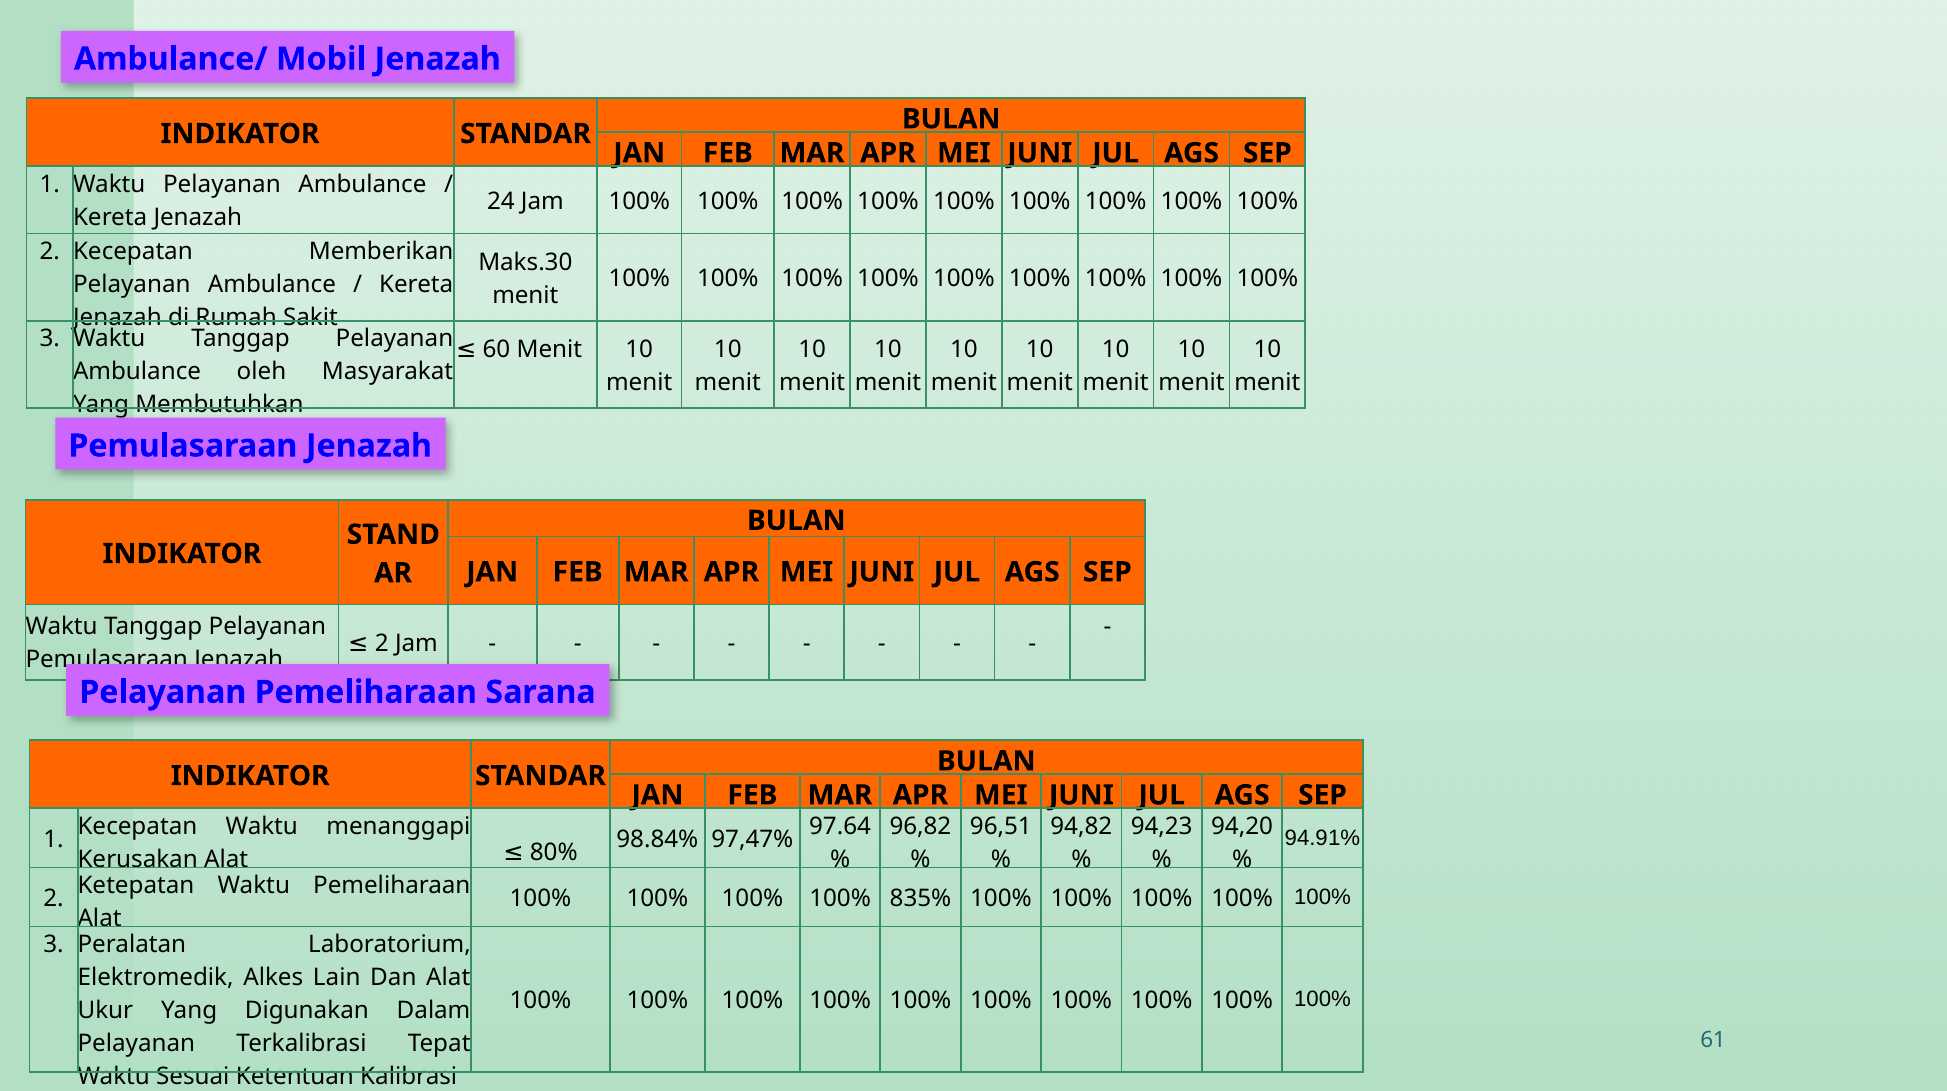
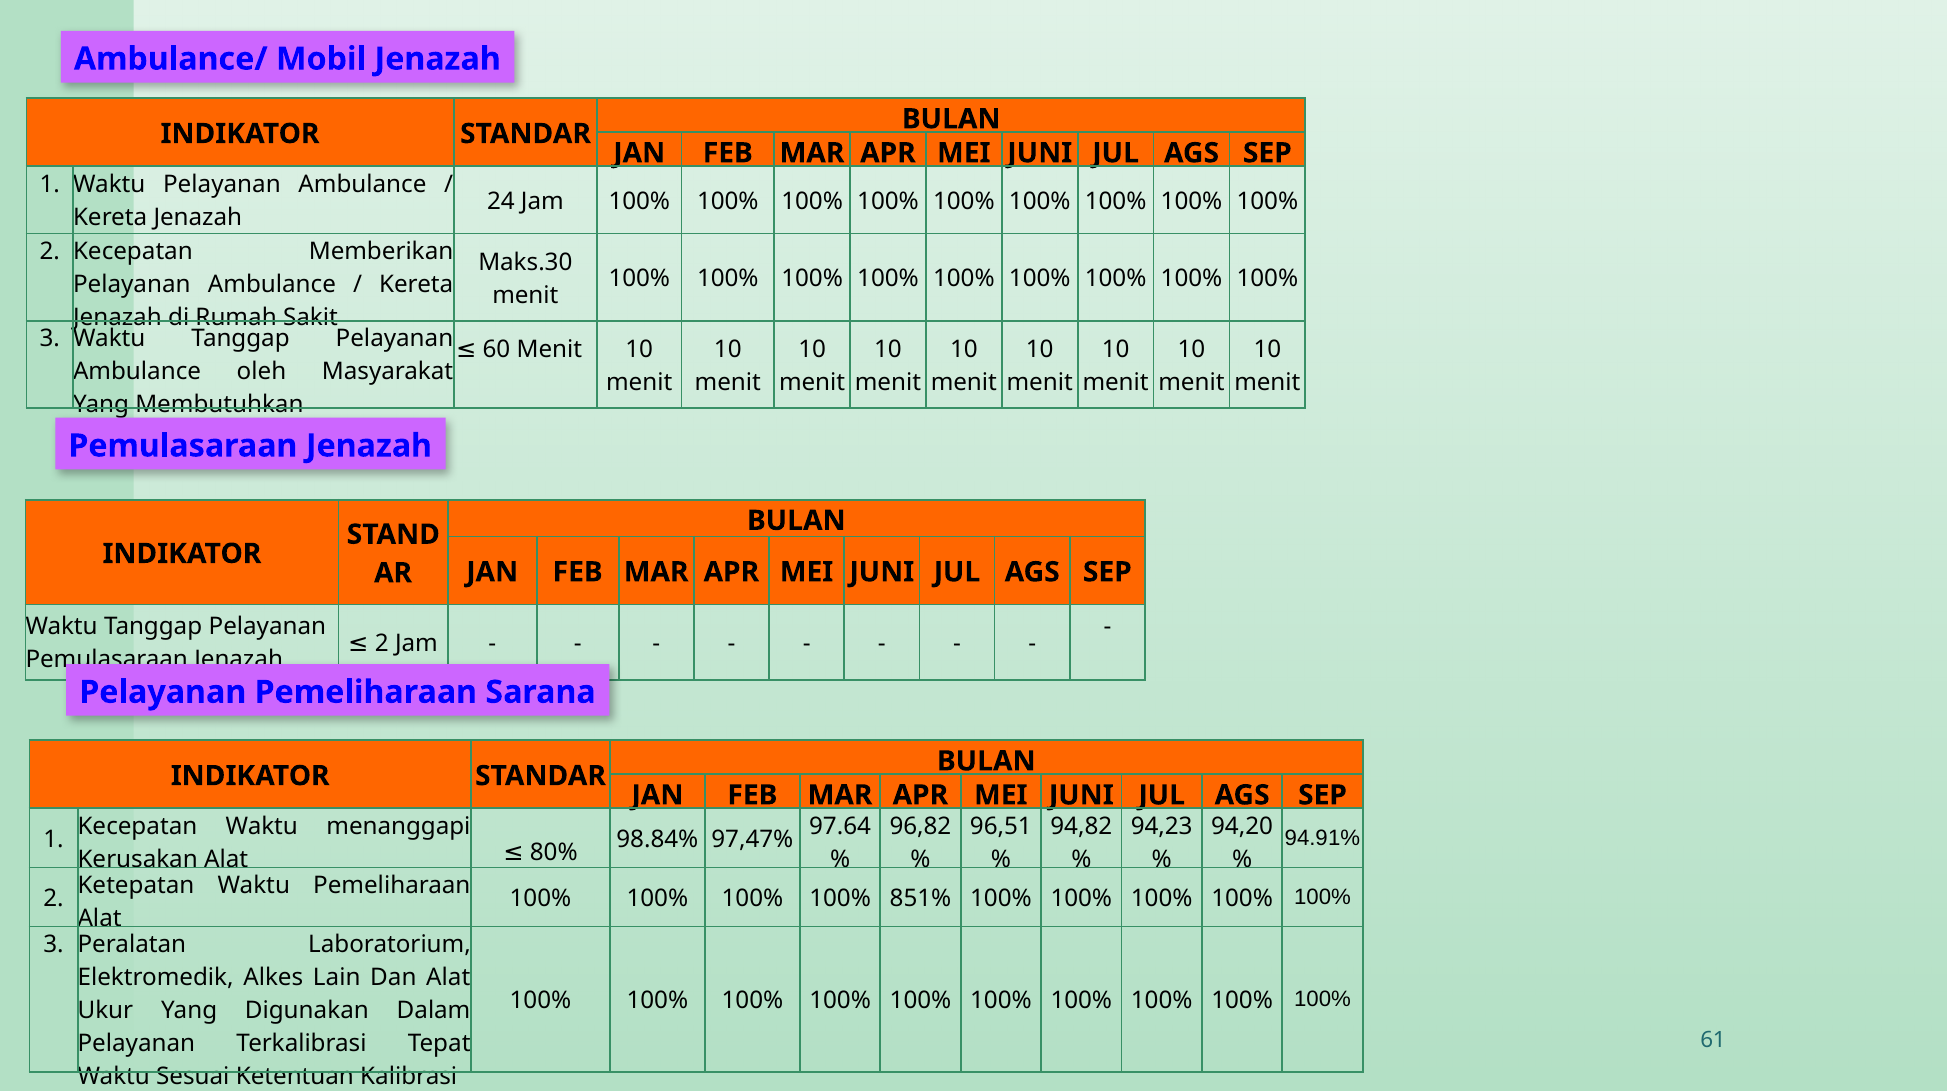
835%: 835% -> 851% (921, 898)
